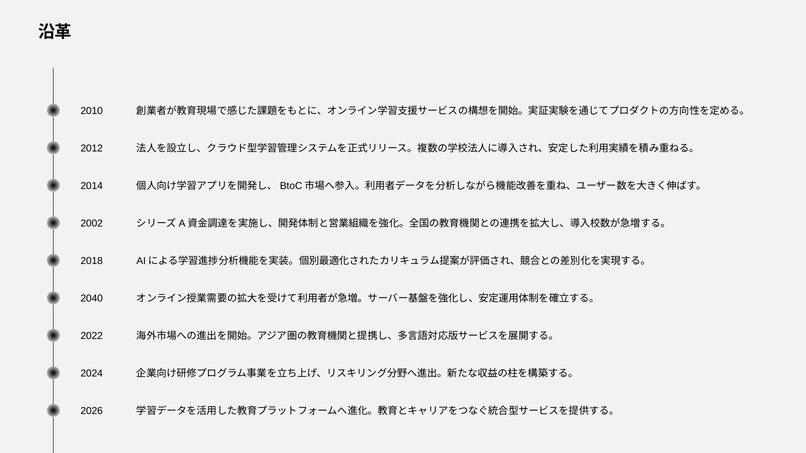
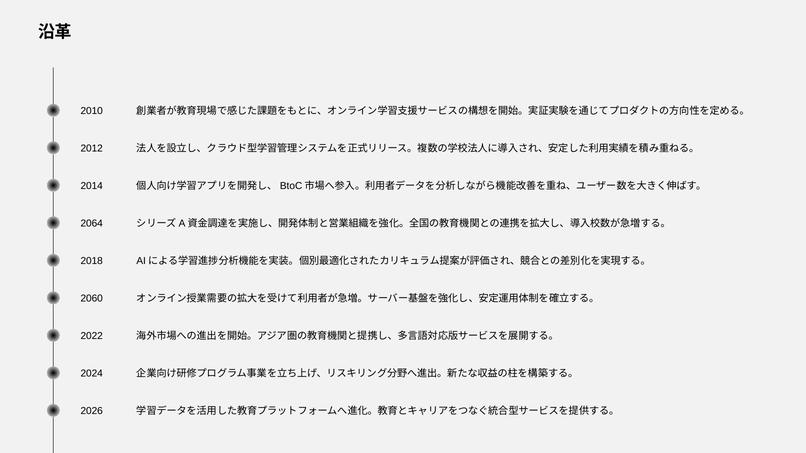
2002: 2002 -> 2064 (92, 224)
2040: 2040 -> 2060 (92, 299)
